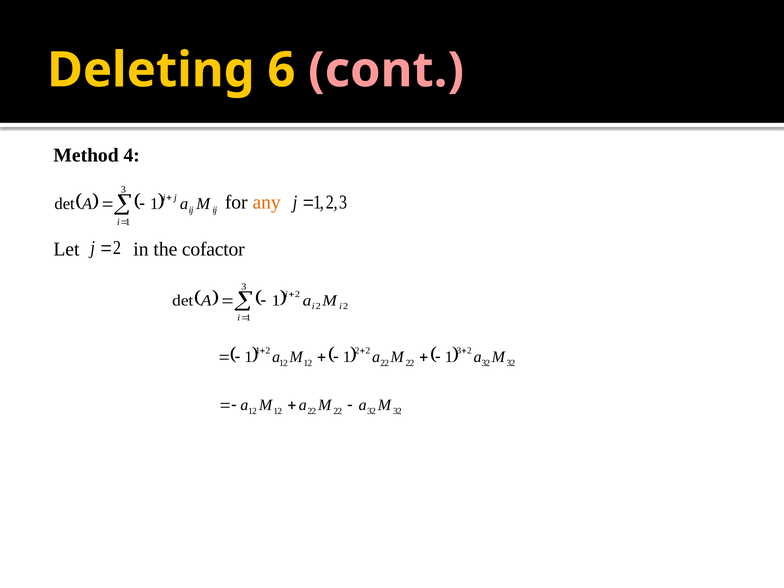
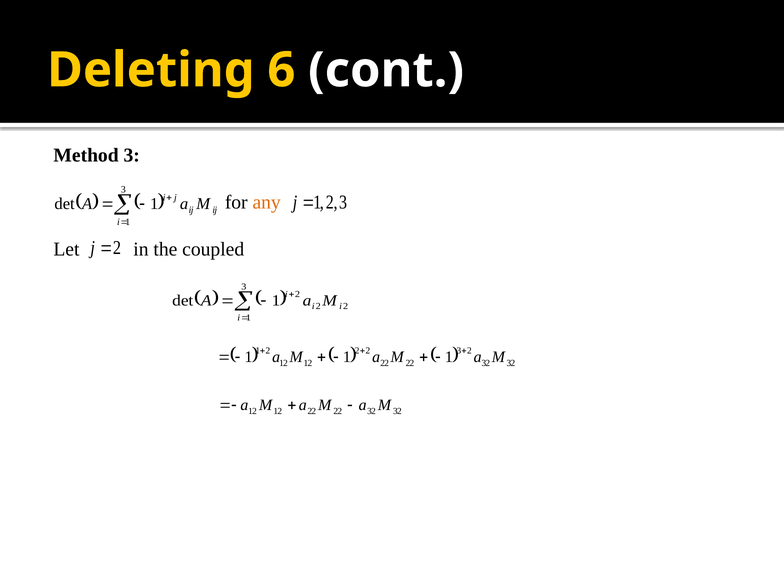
cont colour: pink -> white (386, 70)
Method 4: 4 -> 3 (132, 155)
cofactor: cofactor -> coupled (213, 249)
